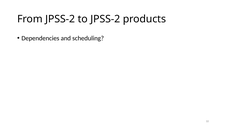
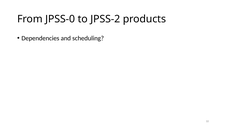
From JPSS-2: JPSS-2 -> JPSS-0 (60, 19)
